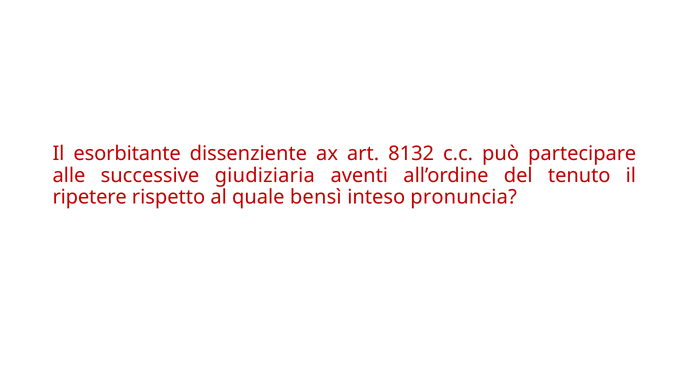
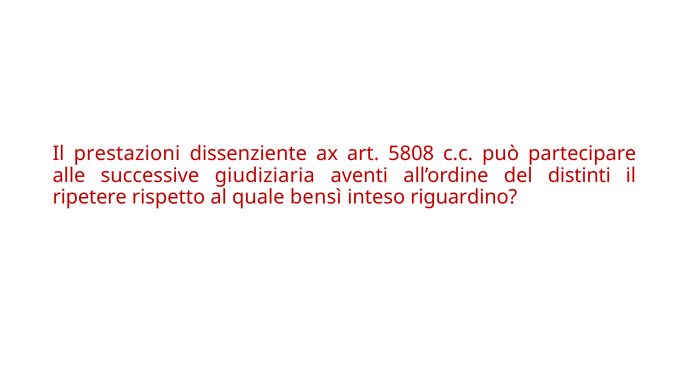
esorbitante: esorbitante -> prestazioni (127, 154)
8132: 8132 -> 5808 (411, 154)
tenuto: tenuto -> distinti (579, 175)
pronuncia: pronuncia -> riguardino (464, 197)
